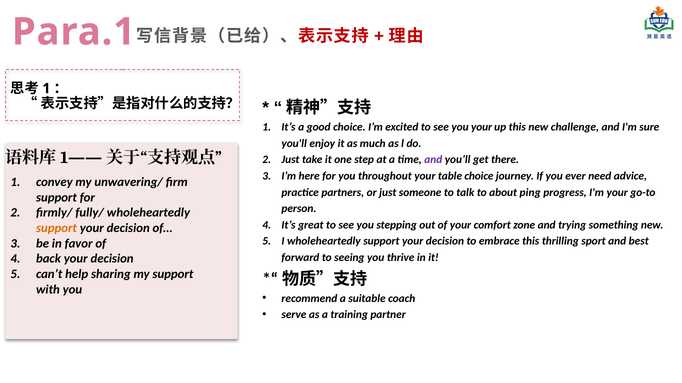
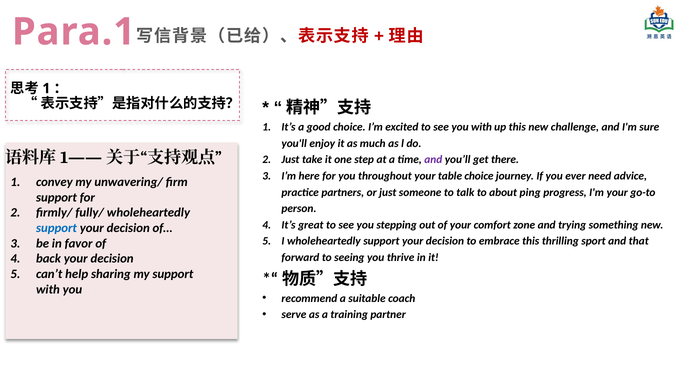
you your: your -> with (482, 127)
support colour: orange -> blue (56, 228)
best: best -> that (639, 242)
